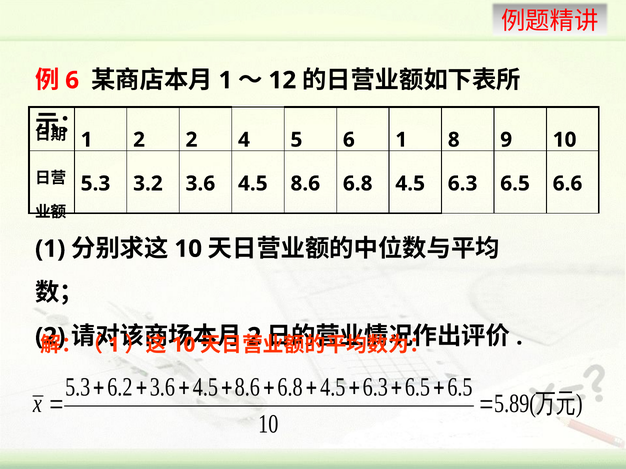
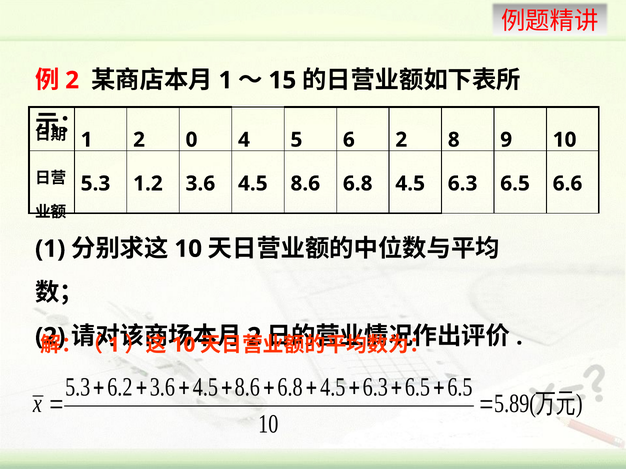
6: 6 -> 2 (72, 80)
12: 12 -> 15 (282, 80)
2 2: 2 -> 0 (192, 140)
6 1: 1 -> 2 (401, 140)
3.2: 3.2 -> 1.2 (148, 184)
